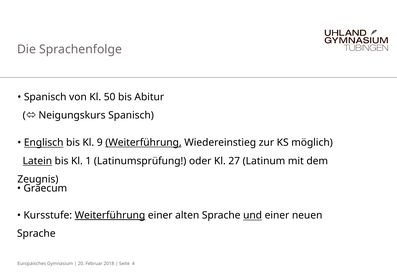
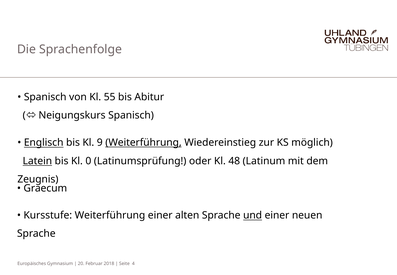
50: 50 -> 55 (110, 97)
1: 1 -> 0 (88, 161)
27: 27 -> 48 (234, 161)
Weiterführung underline: present -> none (110, 215)
